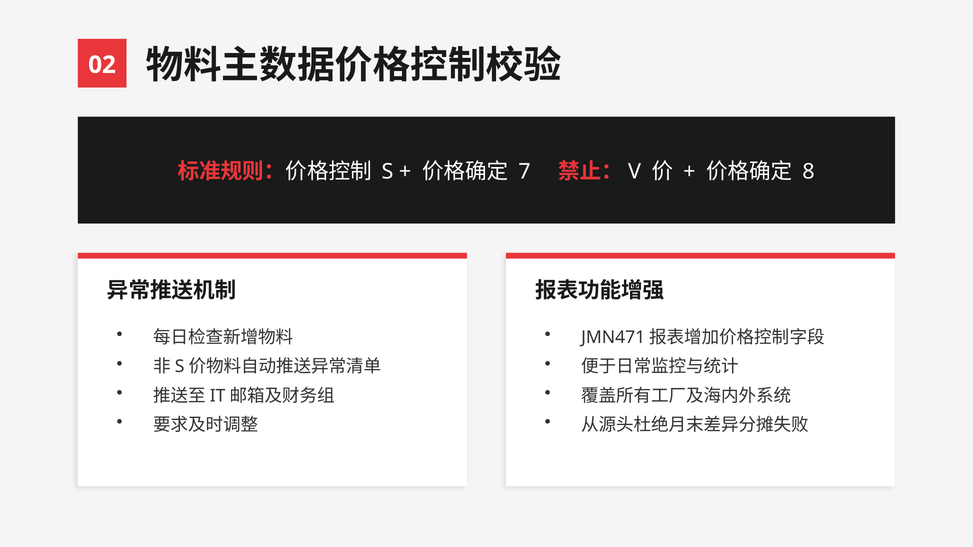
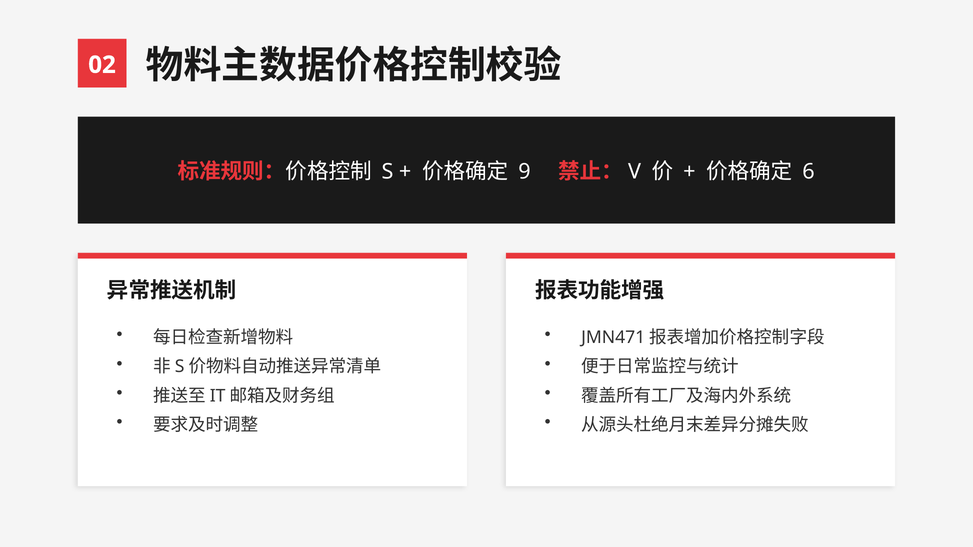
7: 7 -> 9 (524, 172)
8: 8 -> 6 (809, 172)
